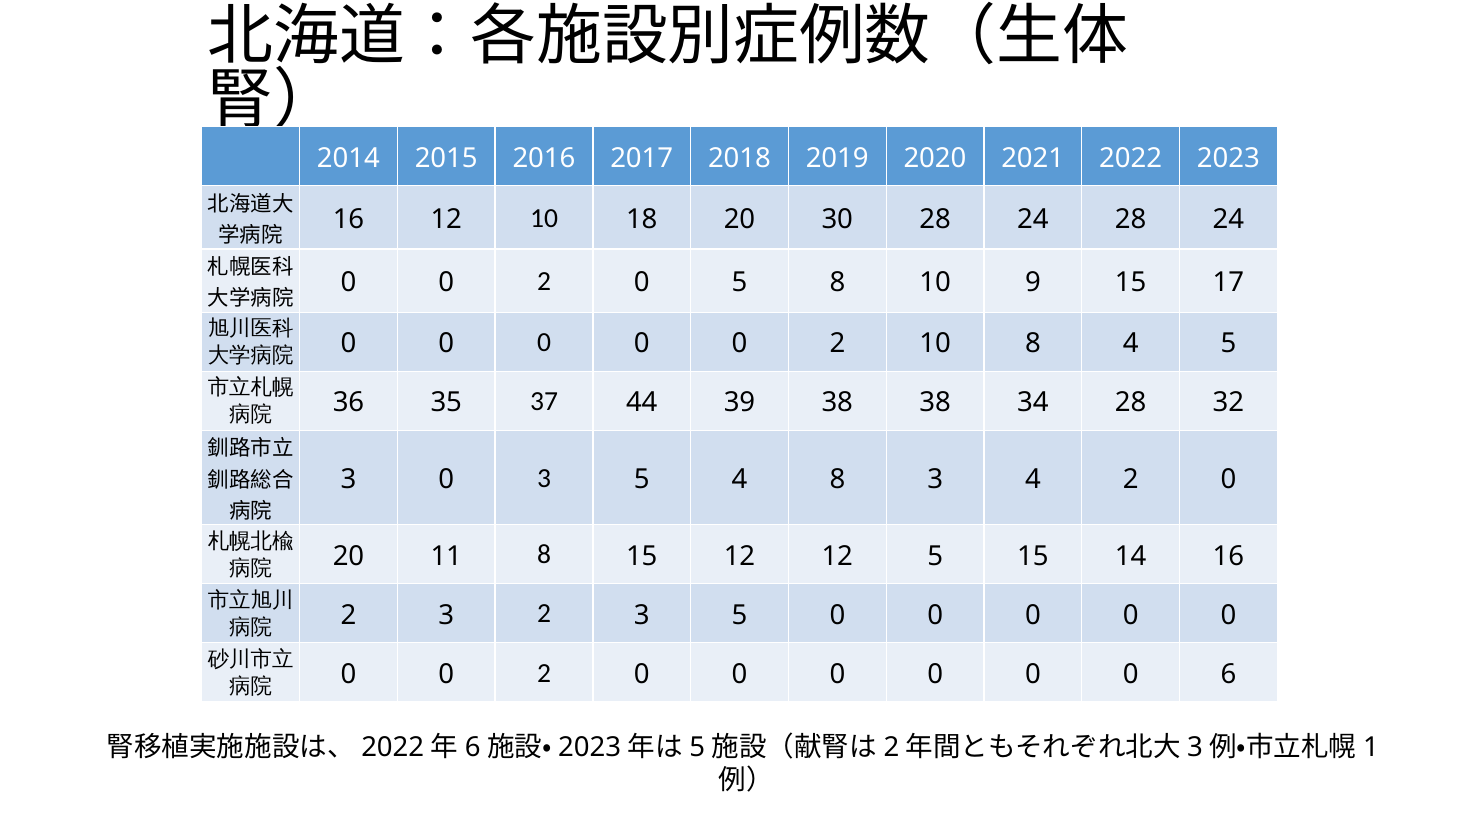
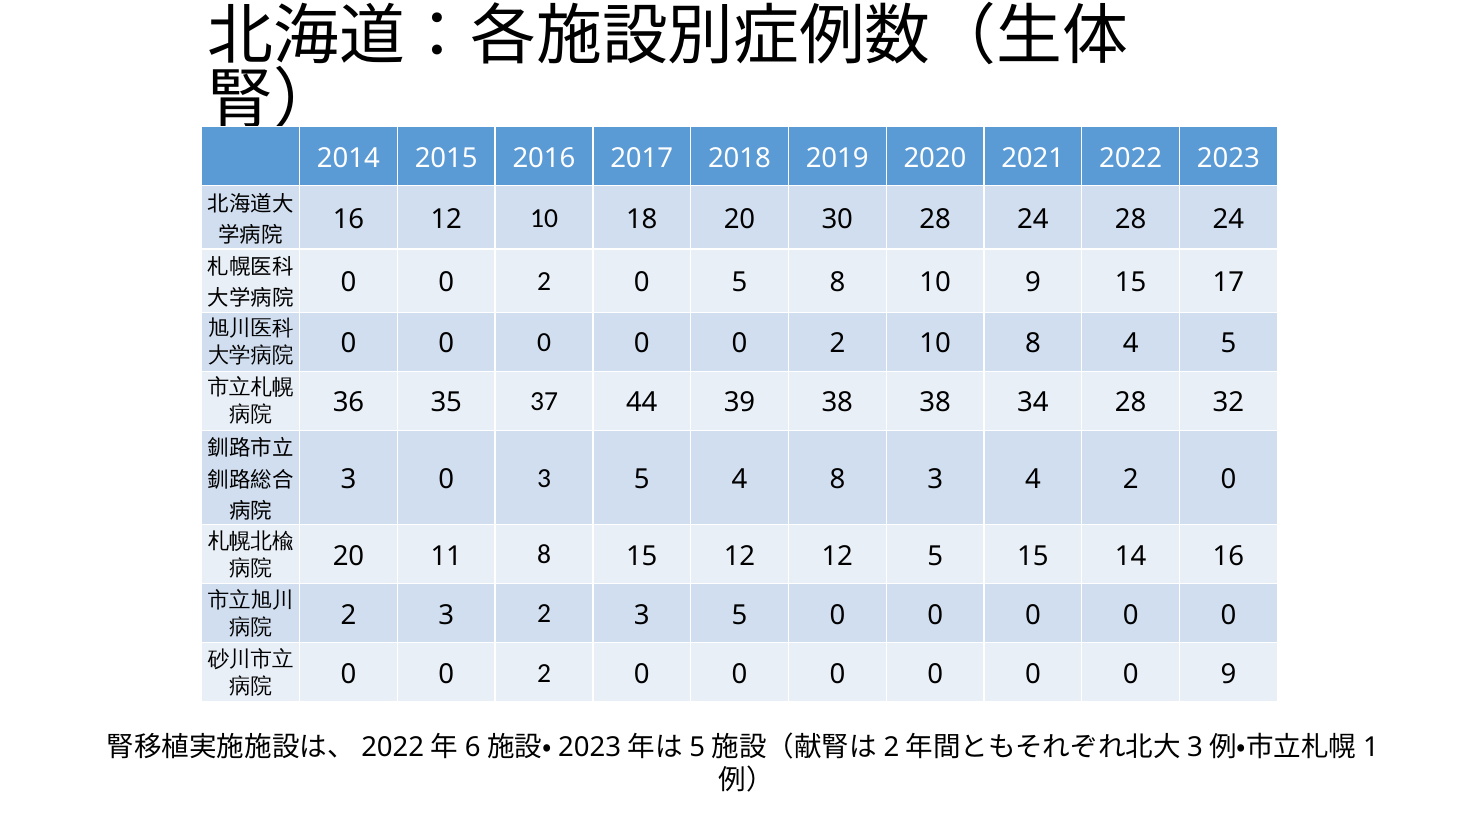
0 6: 6 -> 9 (1228, 674)
